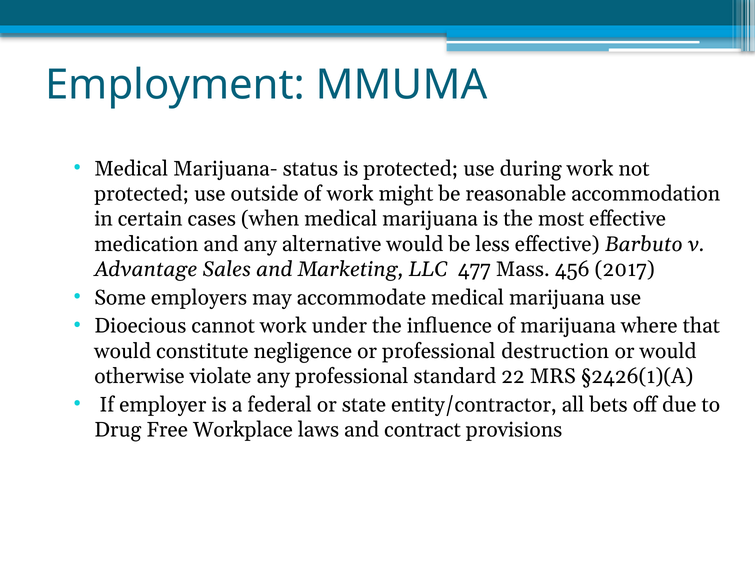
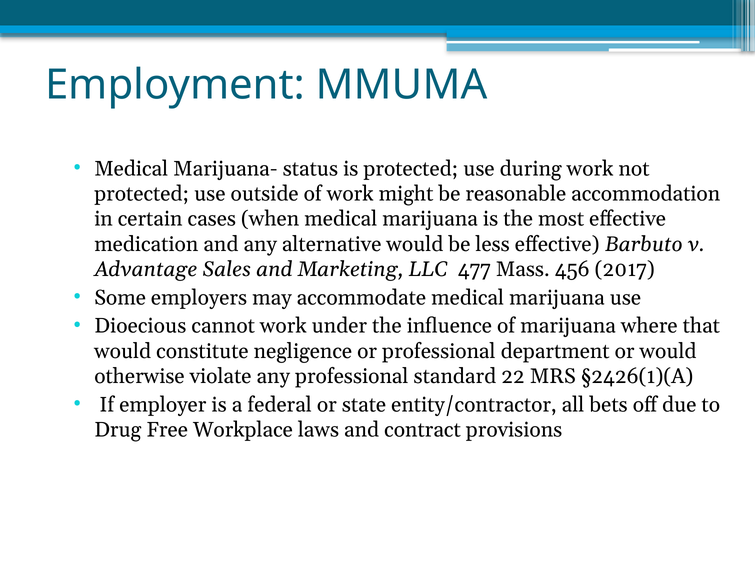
destruction: destruction -> department (555, 351)
